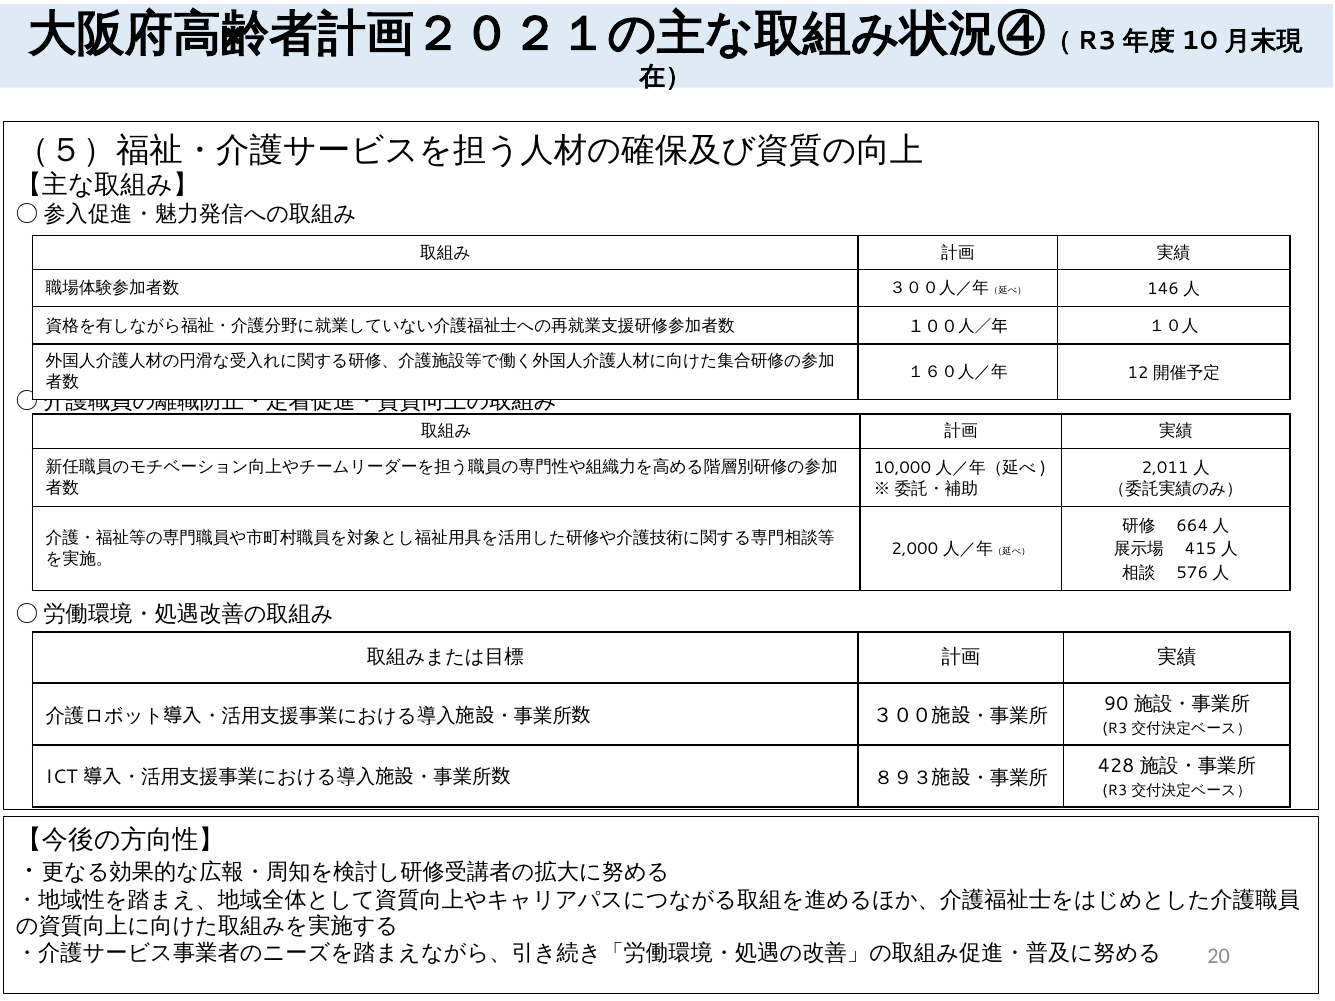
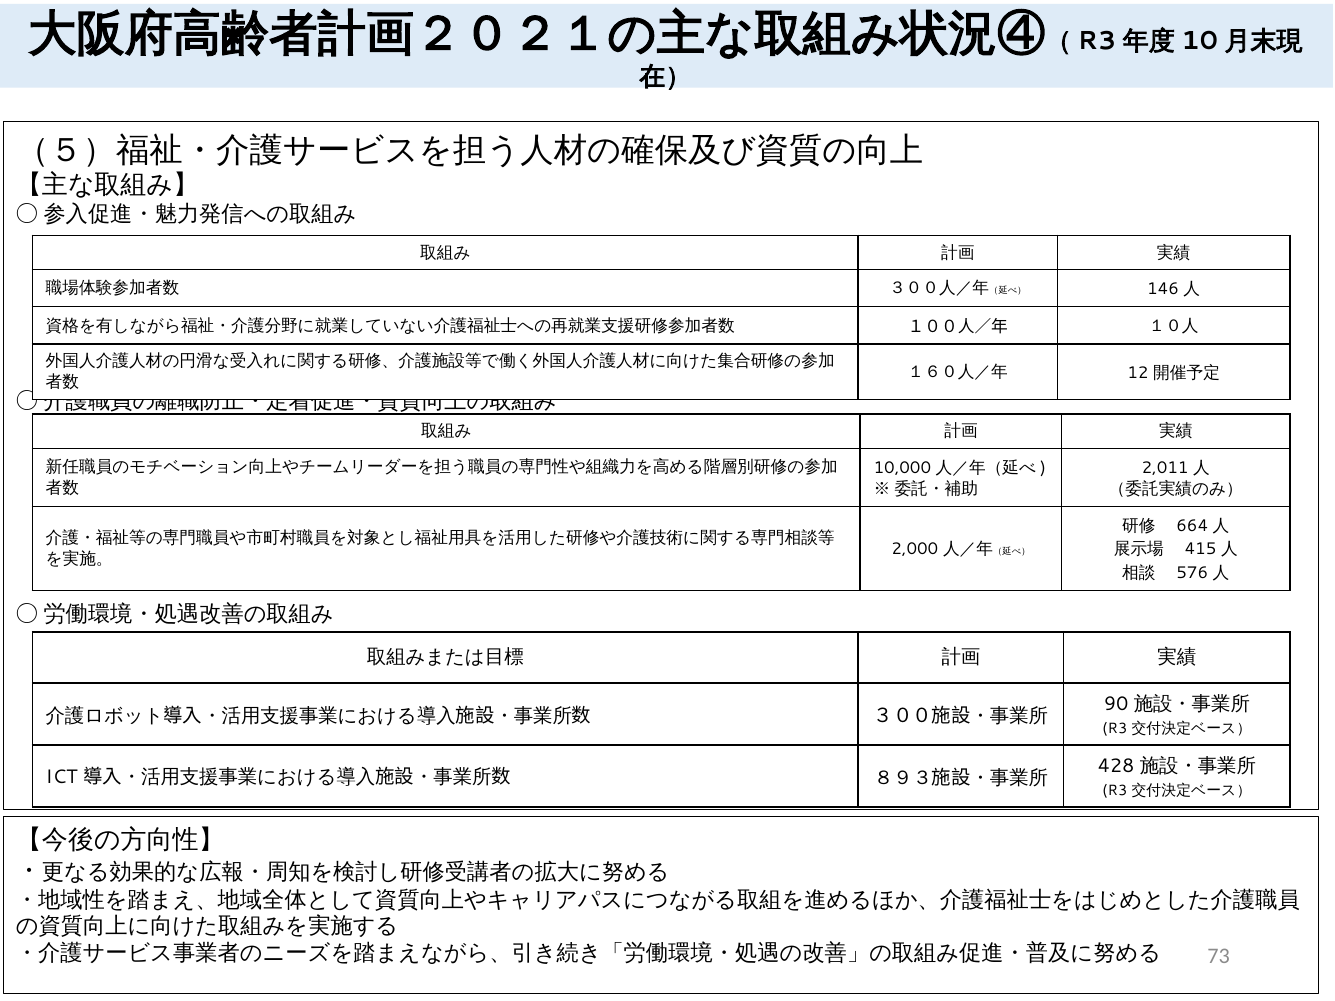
20: 20 -> 73 (1219, 956)
